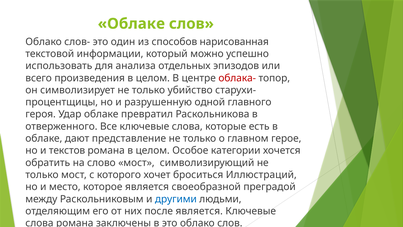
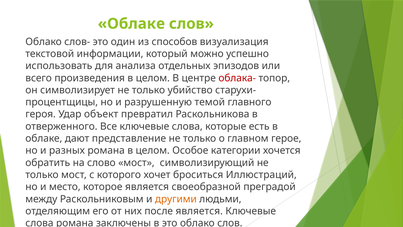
нарисованная: нарисованная -> визуализация (234, 42)
одной: одной -> темой (210, 102)
Удар облаке: облаке -> объект (101, 114)
текстов: текстов -> разных (67, 150)
другими colour: blue -> orange (176, 199)
